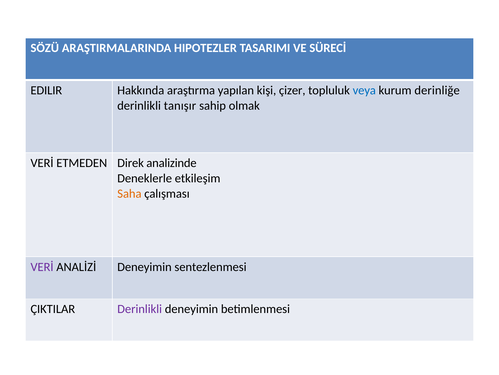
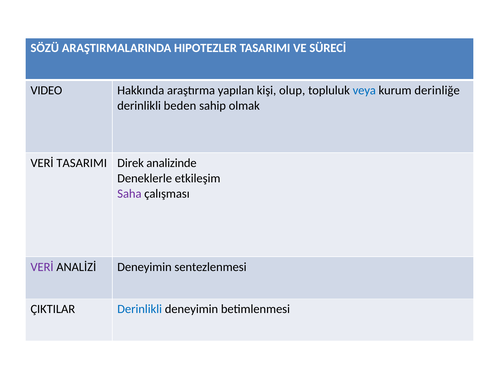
EDILIR: EDILIR -> VIDEO (46, 90)
çizer: çizer -> olup (292, 90)
tanışır: tanışır -> beden (180, 105)
VERİ ETMEDEN: ETMEDEN -> TASARIMI (82, 163)
Saha colour: orange -> purple (129, 193)
Derinlikli colour: purple -> blue (140, 309)
